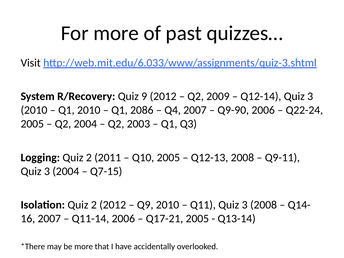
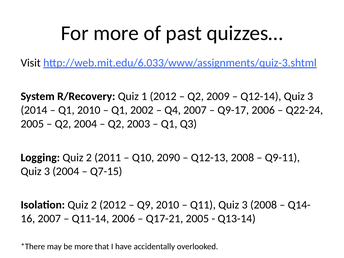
9: 9 -> 1 (144, 96)
2010: 2010 -> 2014 (34, 110)
2086: 2086 -> 2002 (142, 110)
Q9-90: Q9-90 -> Q9-17 (233, 110)
Q10 2005: 2005 -> 2090 (168, 158)
